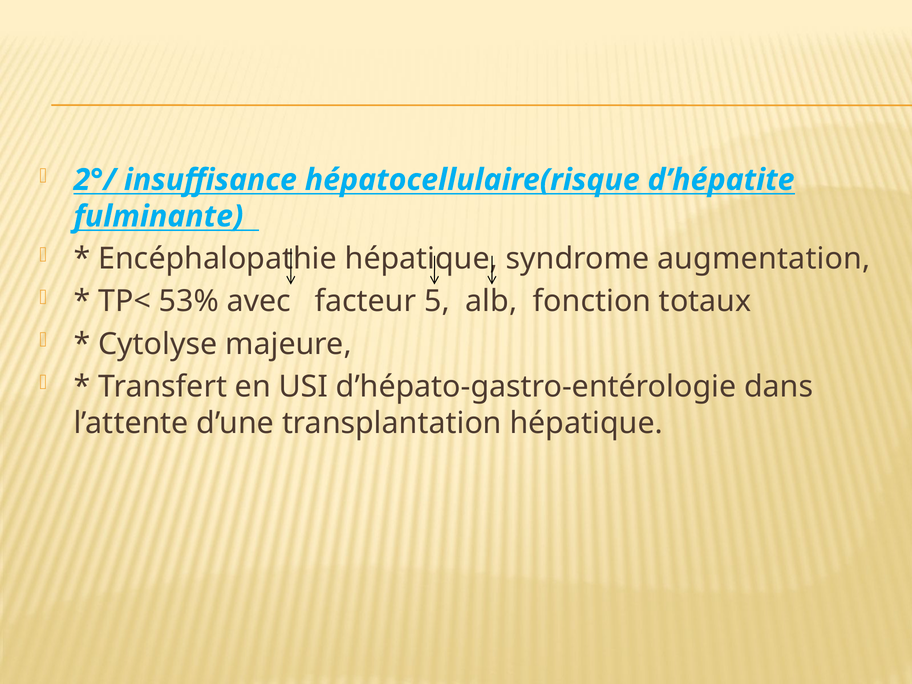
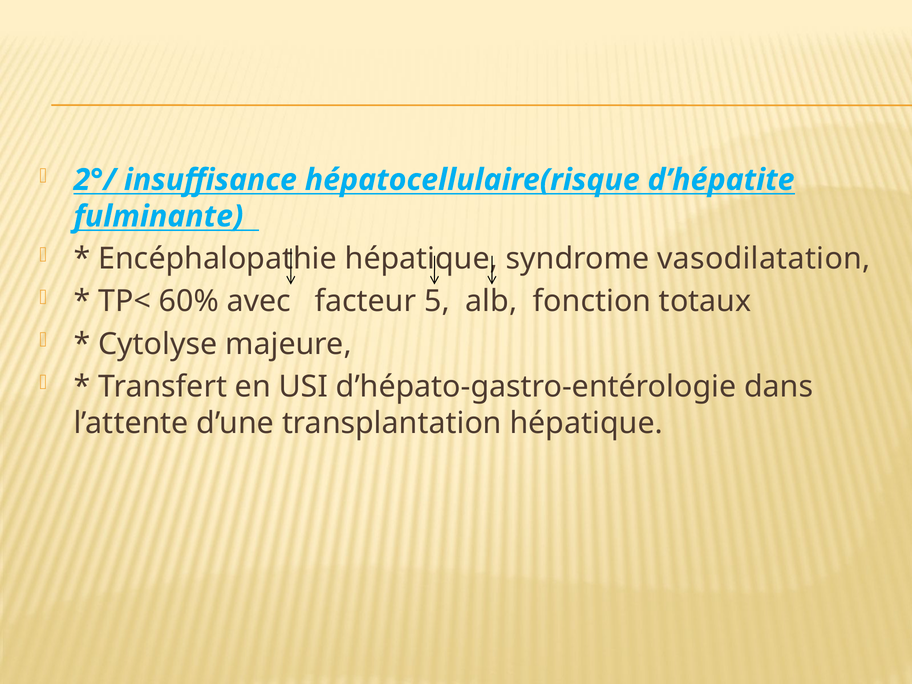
augmentation: augmentation -> vasodilatation (764, 259)
53%: 53% -> 60% (189, 301)
